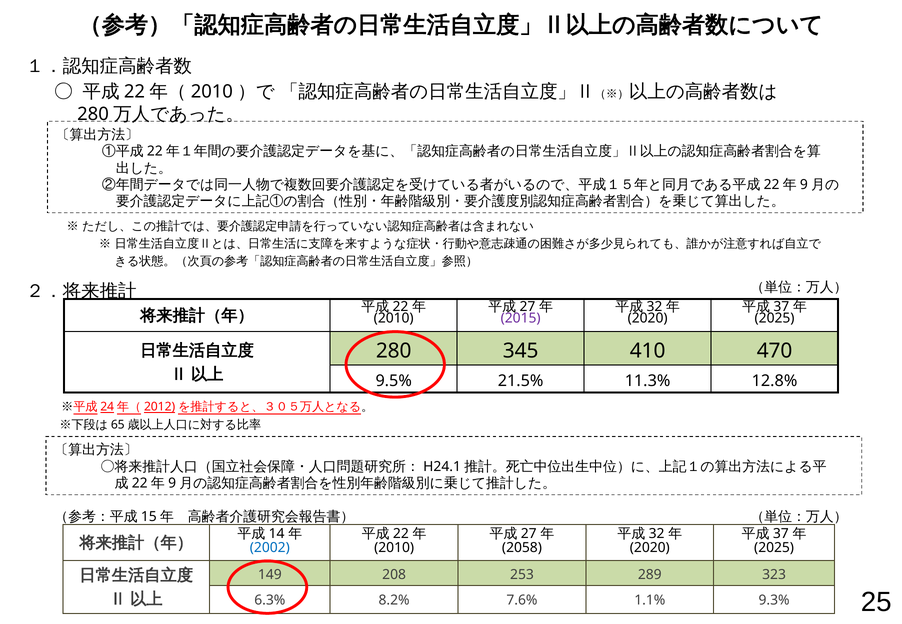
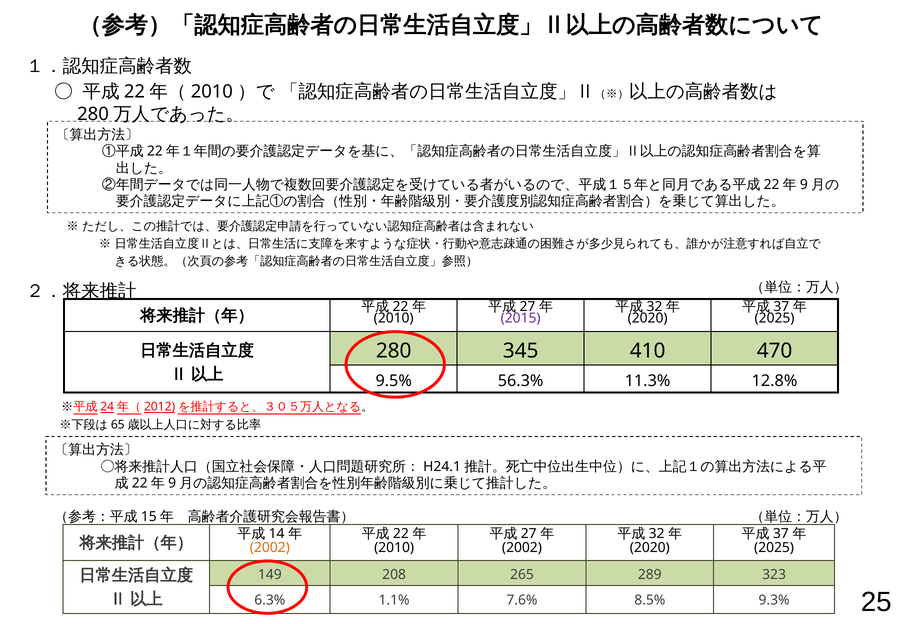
21.5%: 21.5% -> 56.3% (521, 381)
2002 colour: blue -> orange (270, 548)
2058: 2058 -> 2002 (522, 548)
253: 253 -> 265 (522, 575)
8.2%: 8.2% -> 1.1% (394, 601)
1.1%: 1.1% -> 8.5% (650, 601)
